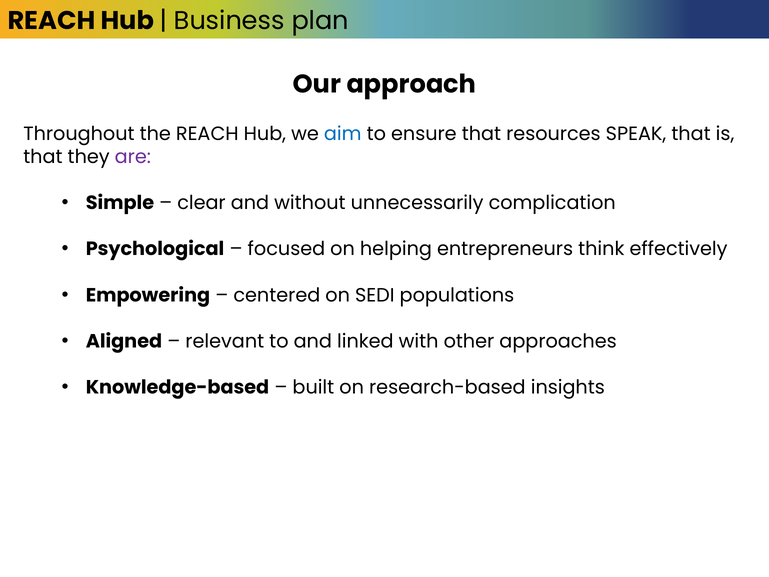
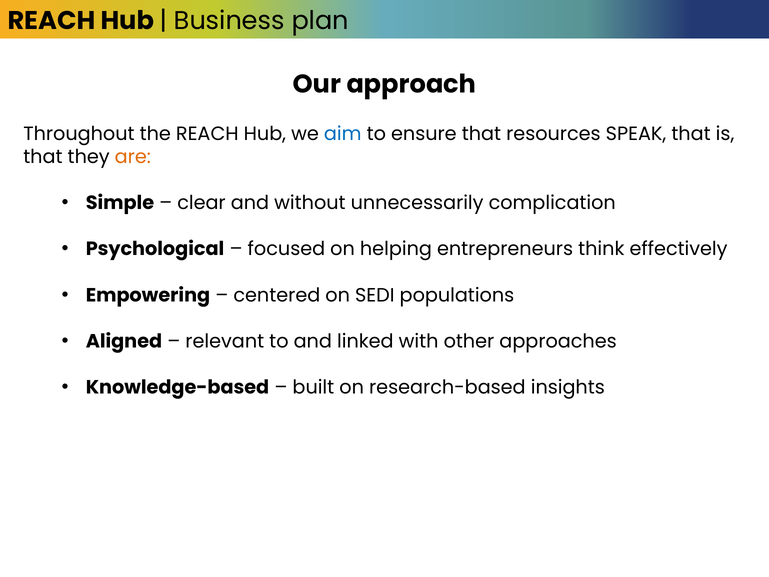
are colour: purple -> orange (133, 157)
